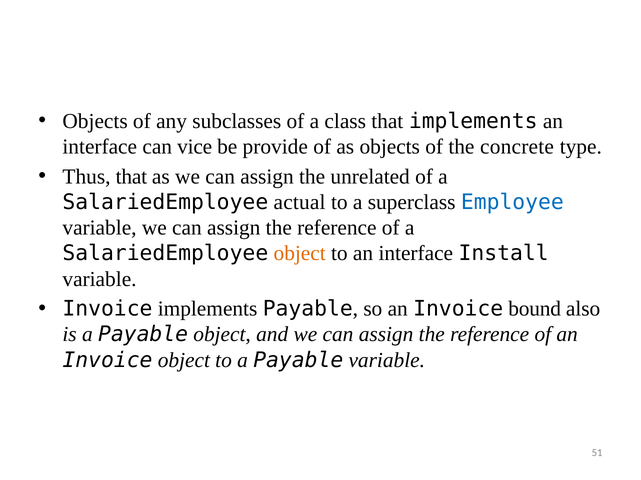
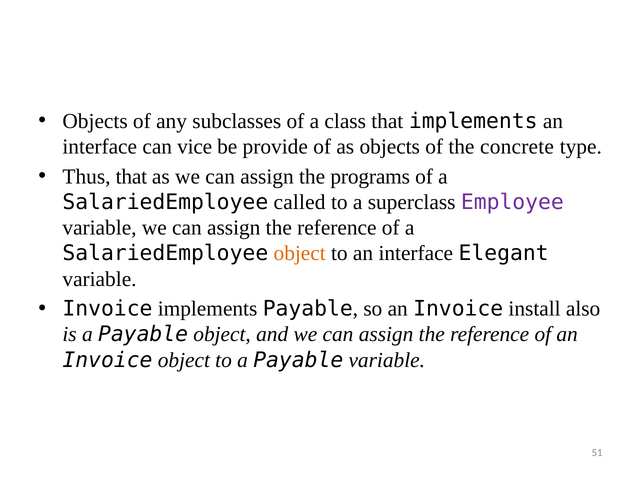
unrelated: unrelated -> programs (370, 177)
actual: actual -> called (300, 203)
Employee colour: blue -> purple (512, 203)
Install: Install -> Elegant (504, 254)
bound: bound -> install (535, 309)
